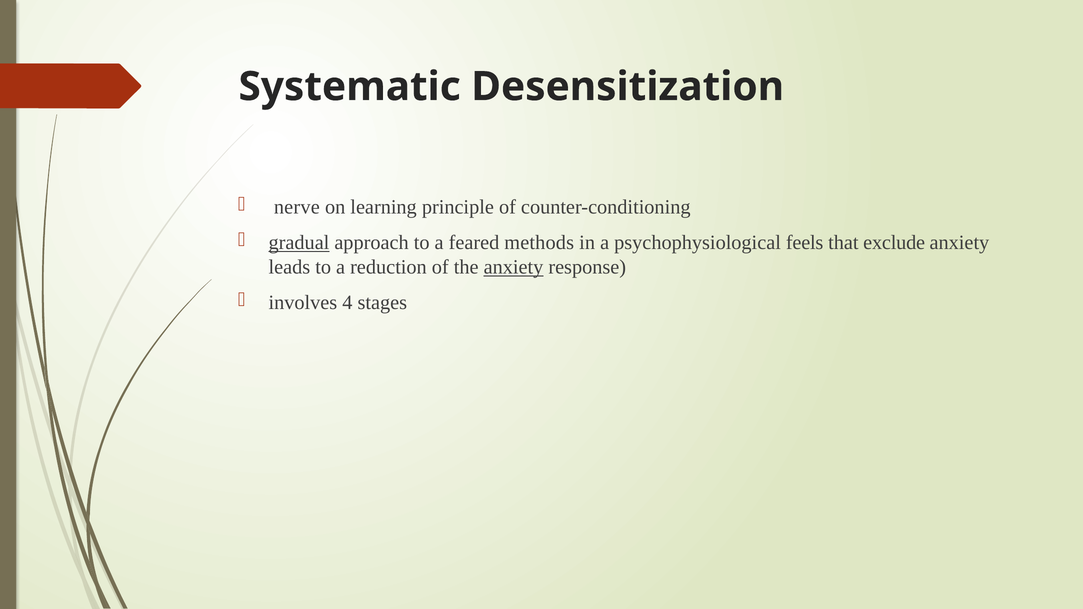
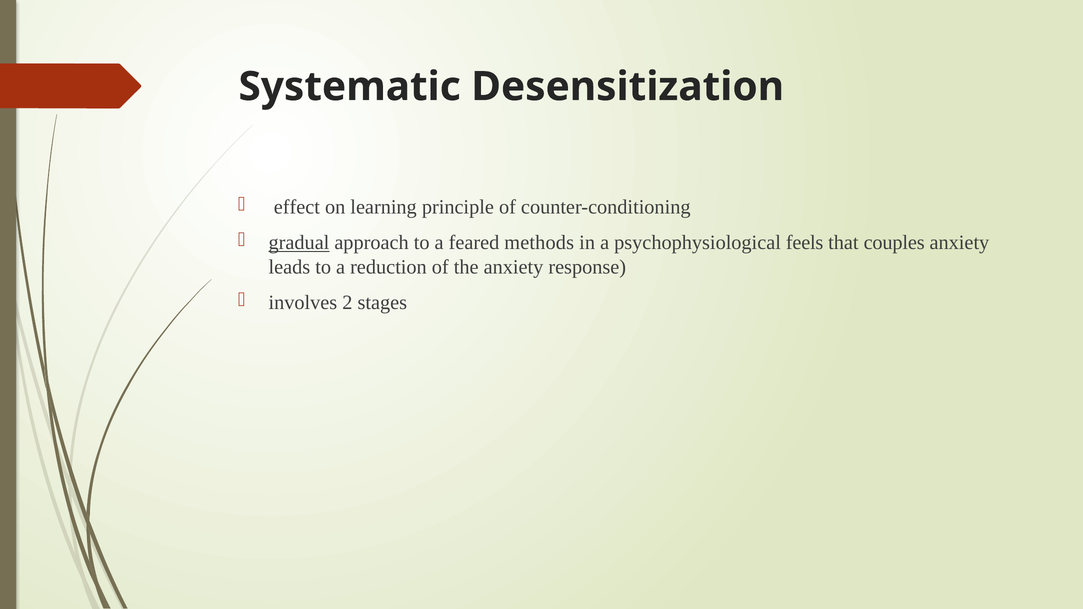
nerve: nerve -> effect (297, 207)
exclude: exclude -> couples (894, 243)
anxiety underline: present -> none (513, 267)
4: 4 -> 2 (347, 303)
